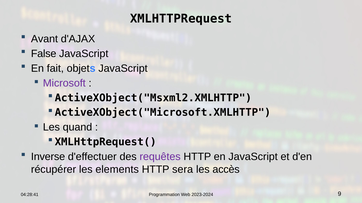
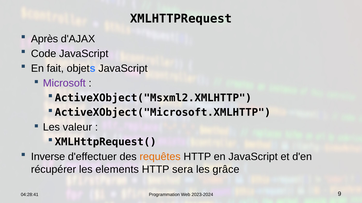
Avant: Avant -> Après (45, 39)
False: False -> Code (44, 54)
quand: quand -> valeur (77, 128)
requêtes colour: purple -> orange (160, 157)
accès: accès -> grâce (226, 170)
